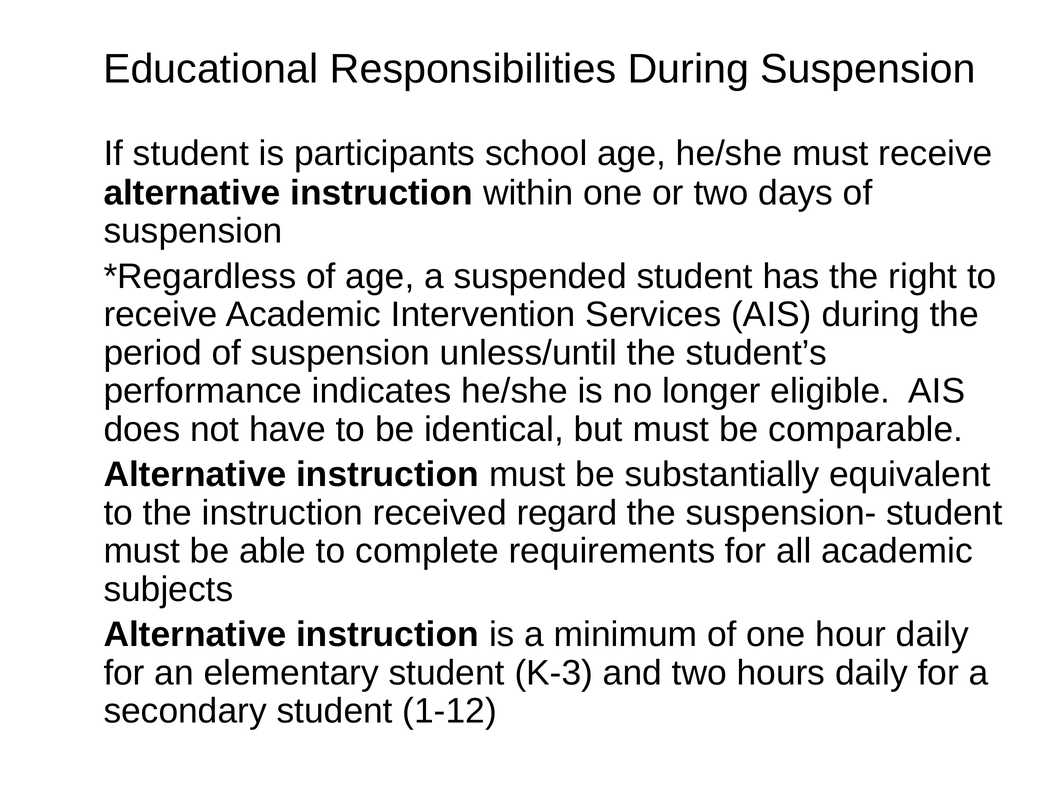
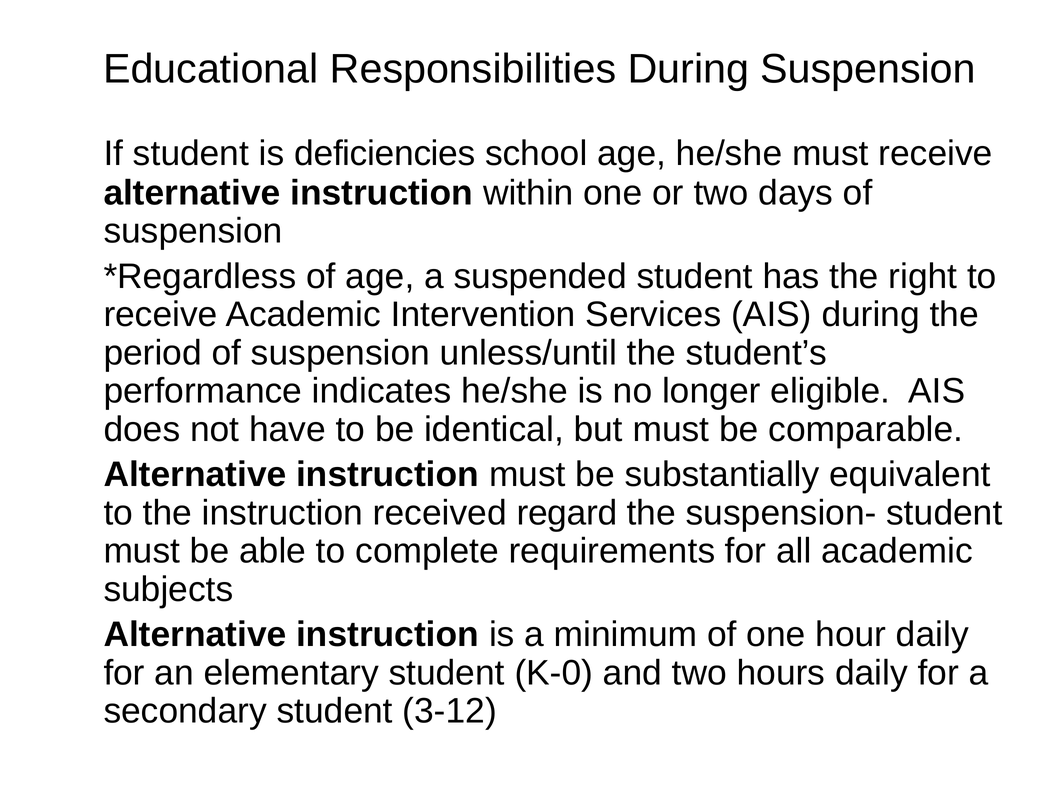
participants: participants -> deficiencies (385, 153)
K-3: K-3 -> K-0 (554, 673)
1-12: 1-12 -> 3-12 (450, 711)
